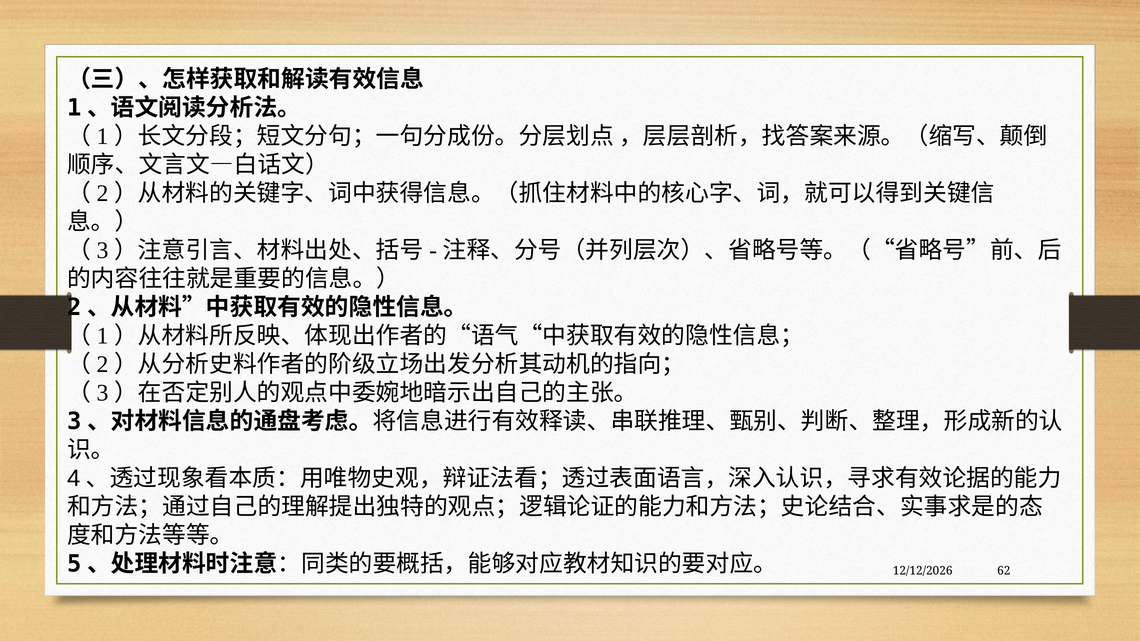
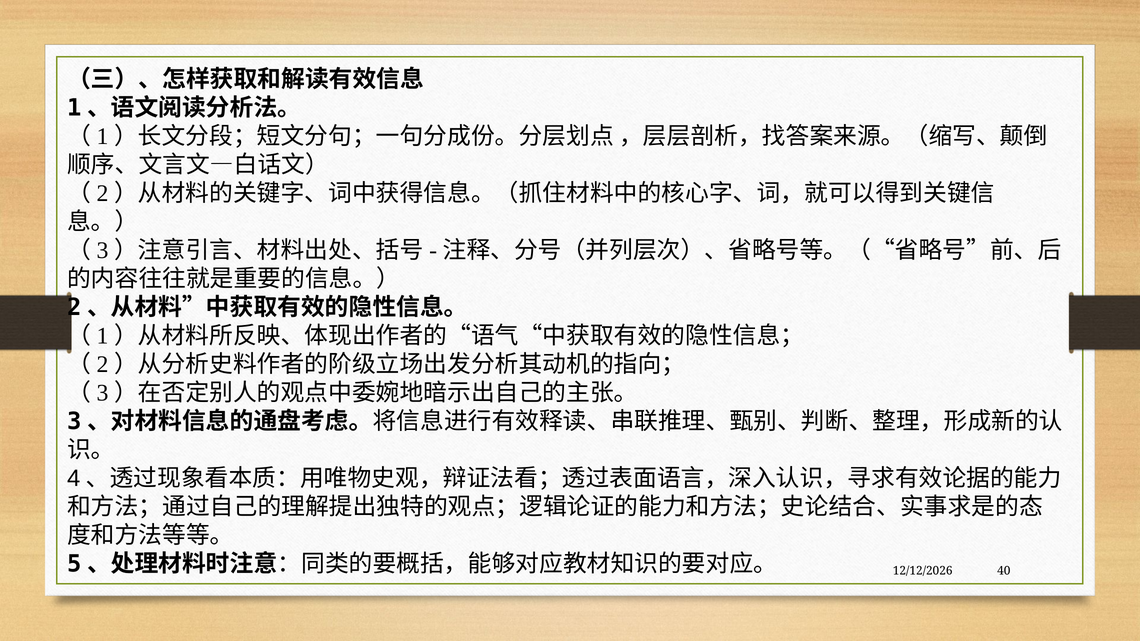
62: 62 -> 40 (1004, 571)
